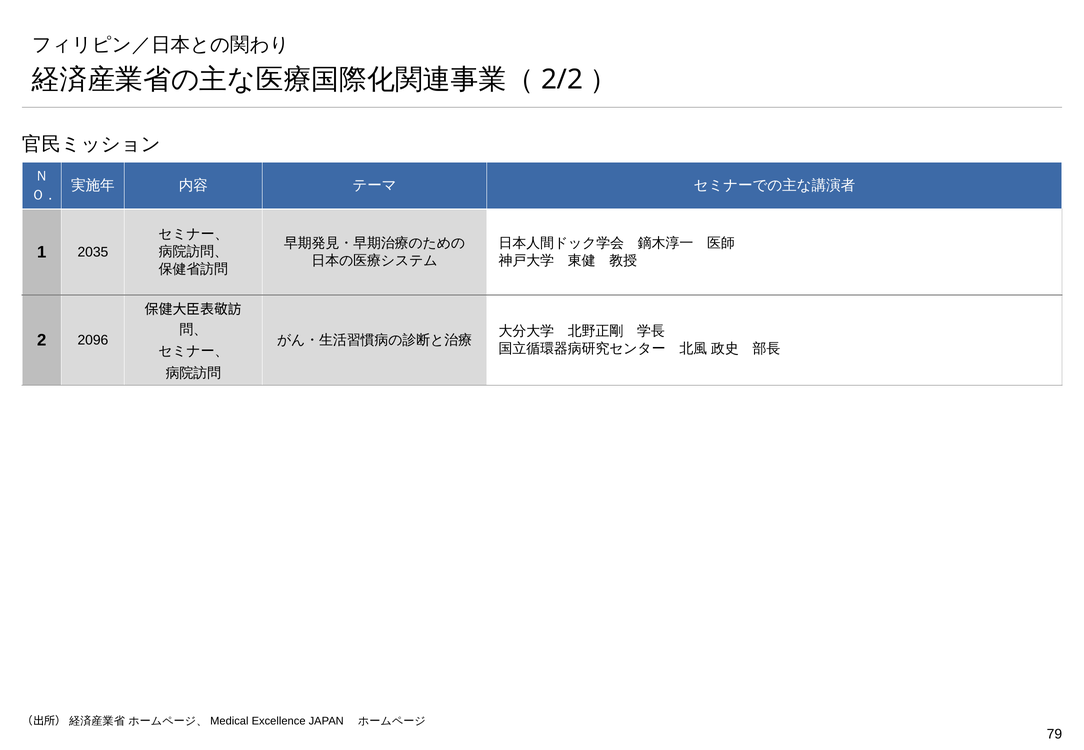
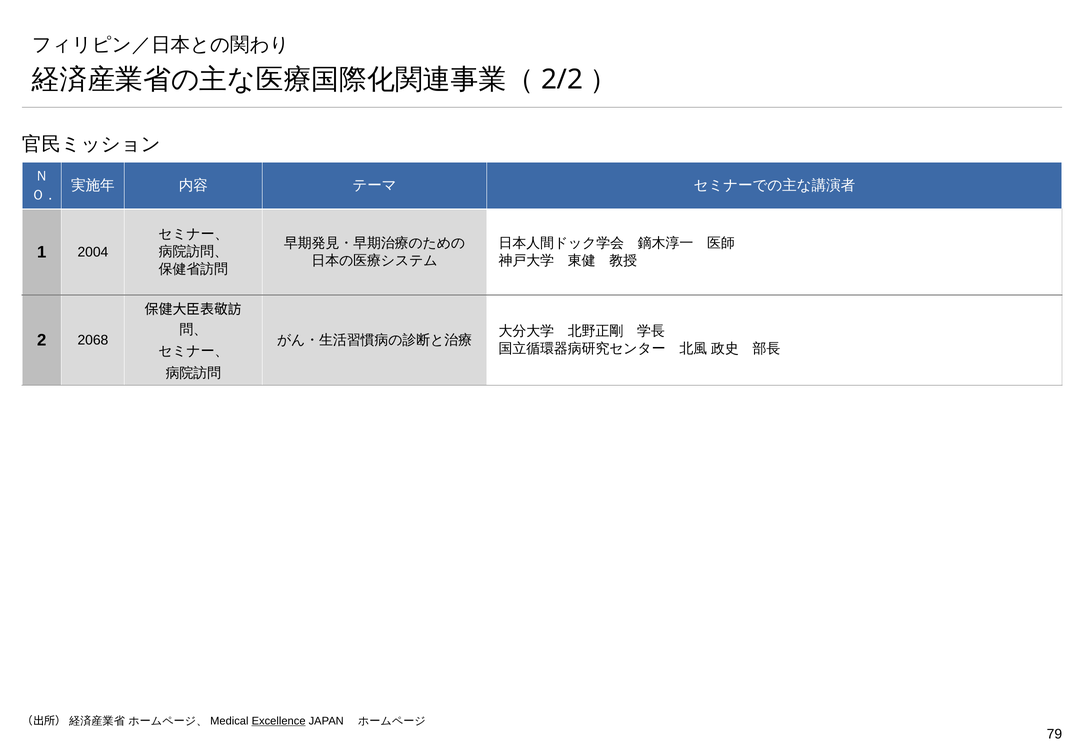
2035: 2035 -> 2004 (93, 252)
2096: 2096 -> 2068 (93, 340)
Excellence underline: none -> present (279, 721)
